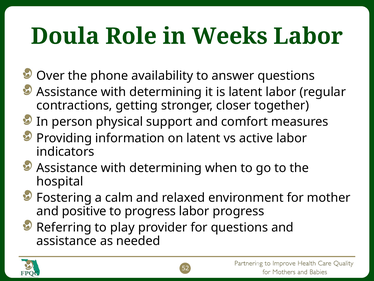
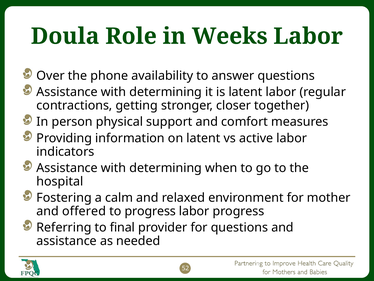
positive: positive -> offered (84, 211)
play: play -> final (122, 227)
